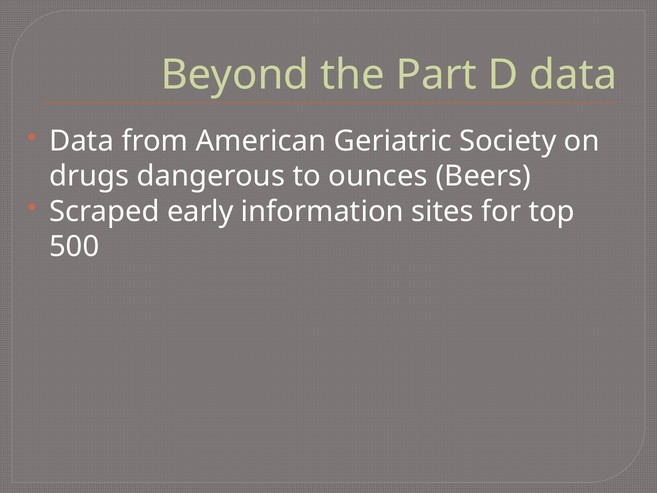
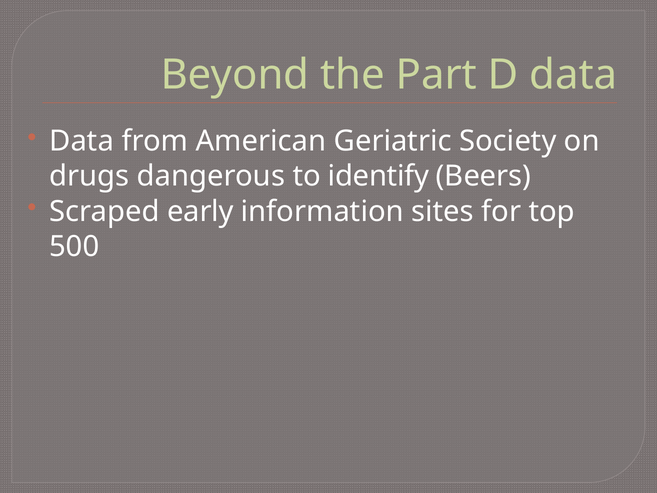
ounces: ounces -> identify (378, 176)
